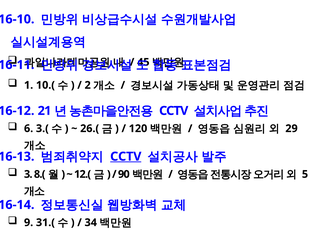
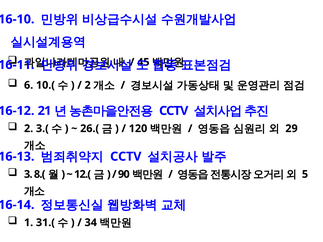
1: 1 -> 6 (29, 85)
6: 6 -> 2 (29, 129)
CCTV underline: present -> none (126, 157)
9: 9 -> 1 (29, 223)
